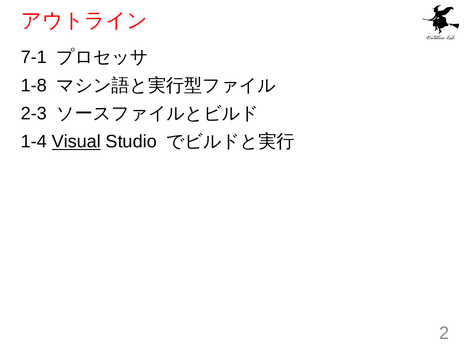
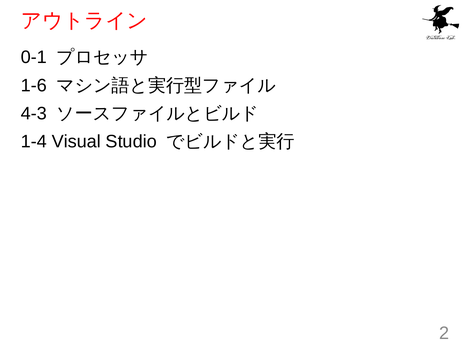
7-1: 7-1 -> 0-1 (34, 57)
1-8: 1-8 -> 1-6 (34, 85)
2-3: 2-3 -> 4-3 (34, 114)
Visual underline: present -> none (76, 142)
